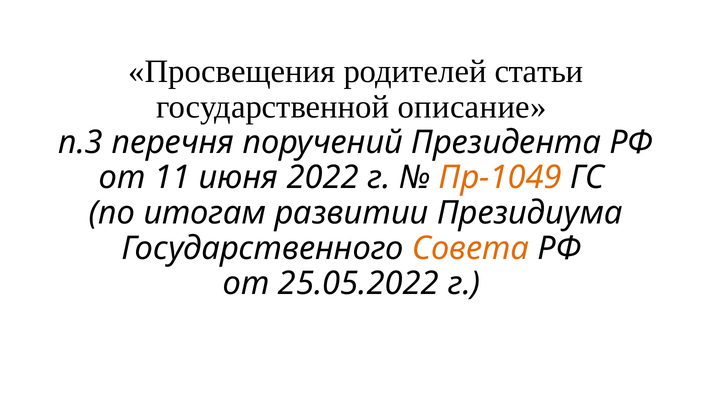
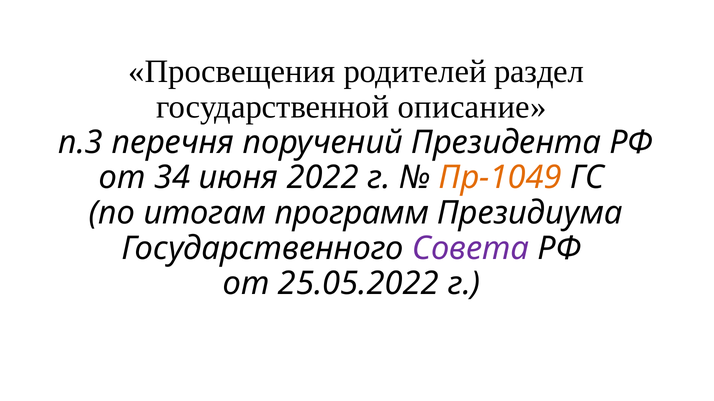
статьи: статьи -> раздел (539, 72)
11: 11 -> 34 (172, 178)
развитии: развитии -> программ (352, 213)
Совета colour: orange -> purple (471, 249)
